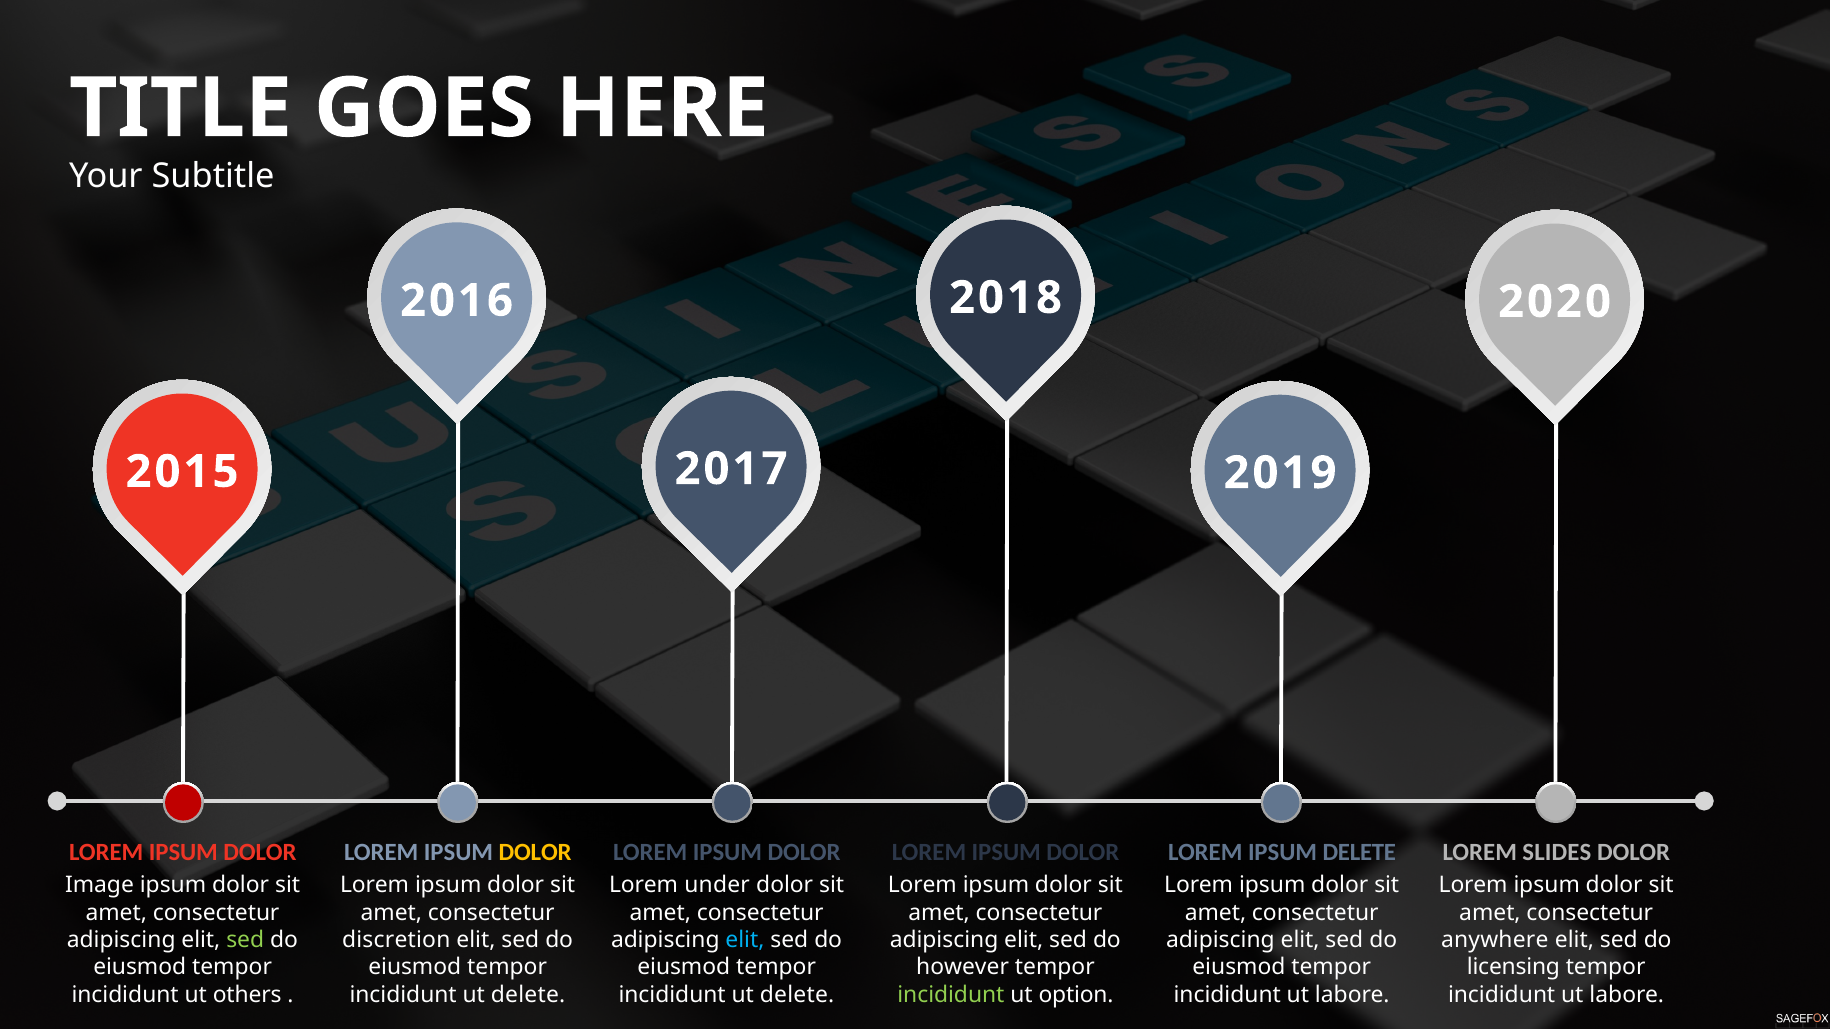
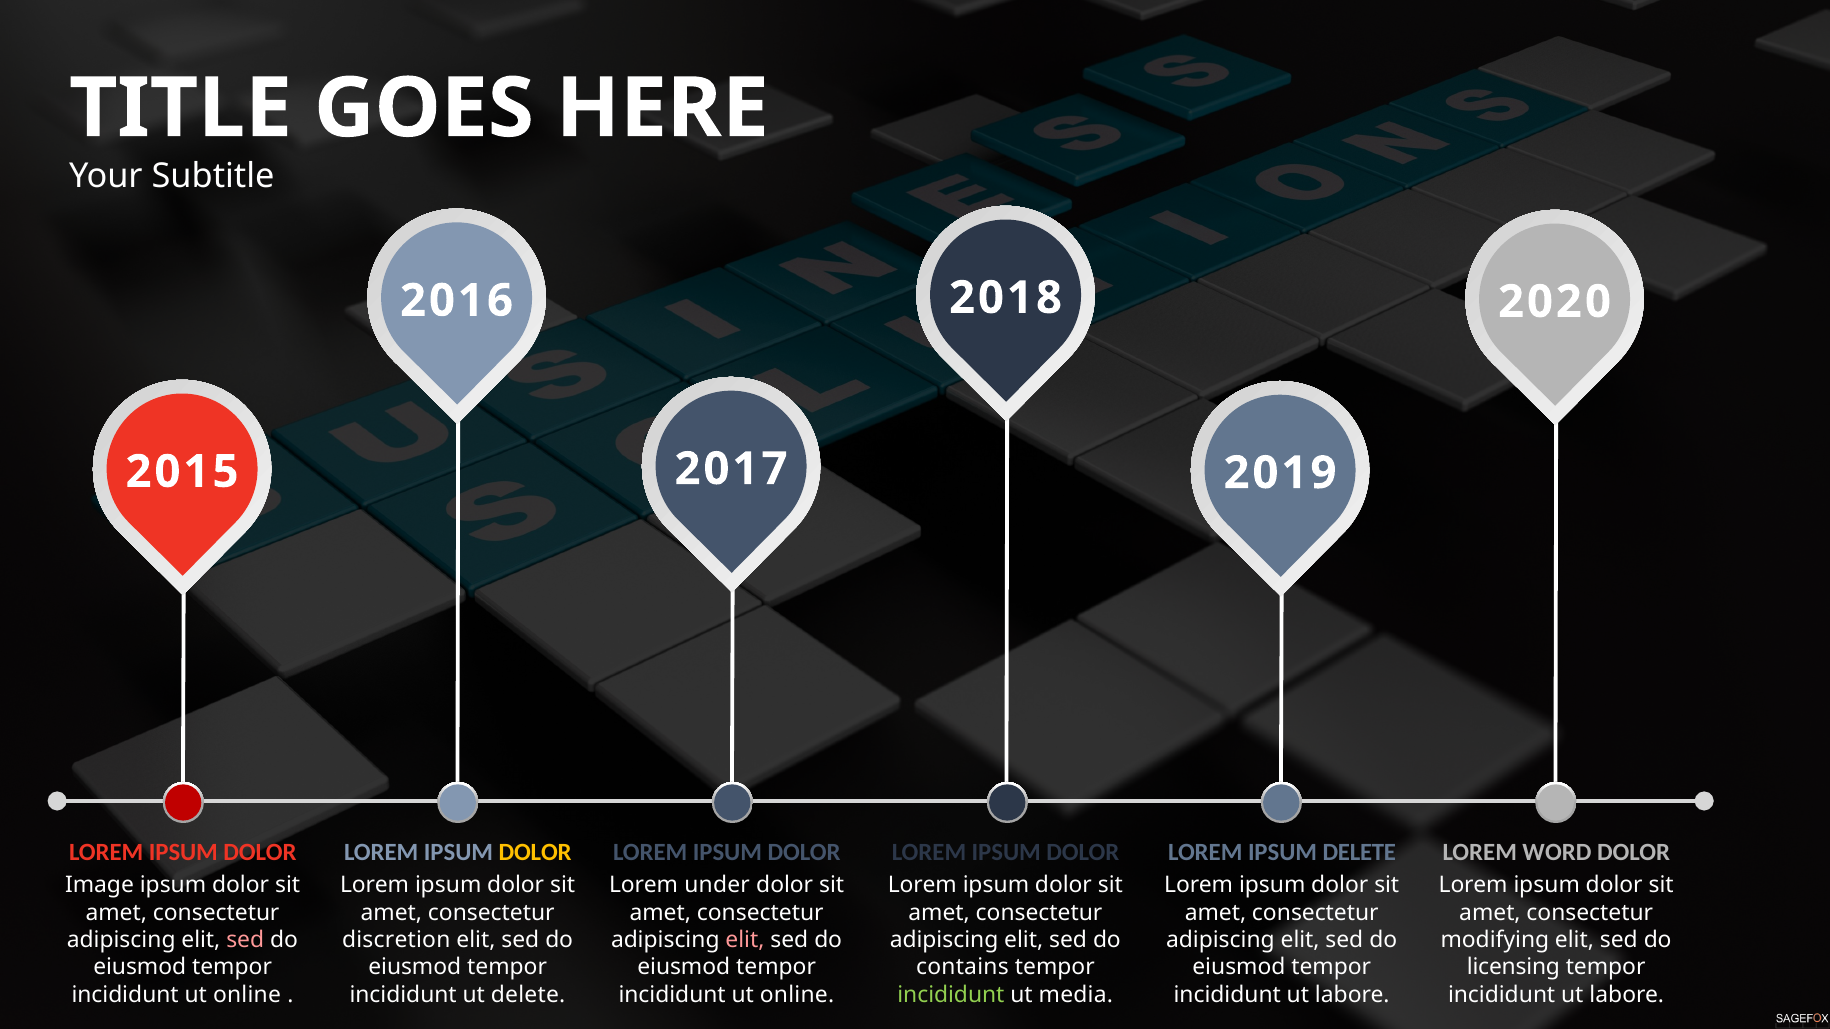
SLIDES: SLIDES -> WORD (1557, 852)
sed colour: light green -> pink (245, 940)
elit colour: light blue -> pink (745, 940)
anywhere: anywhere -> modifying (1495, 940)
however: however -> contains (962, 968)
others: others -> online (247, 995)
delete: delete -> online (797, 995)
option: option -> media (1076, 995)
